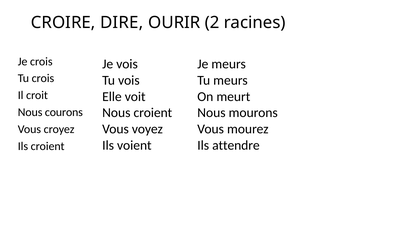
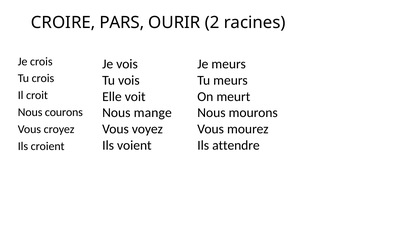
DIRE: DIRE -> PARS (122, 23)
Nous croient: croient -> mange (153, 113)
